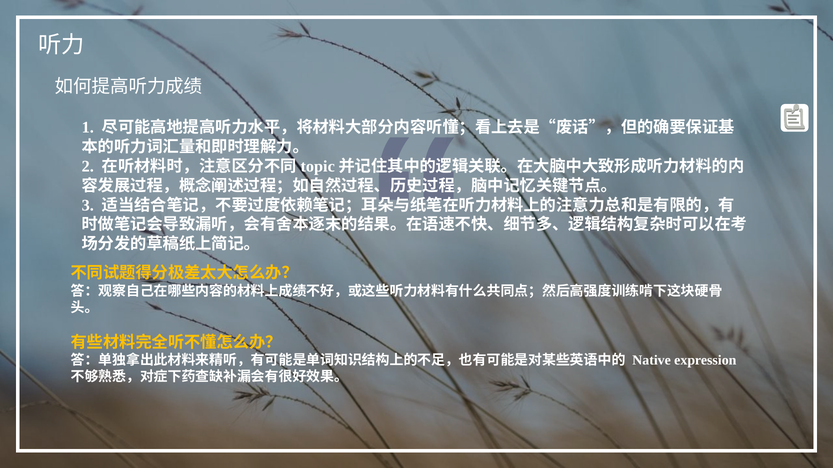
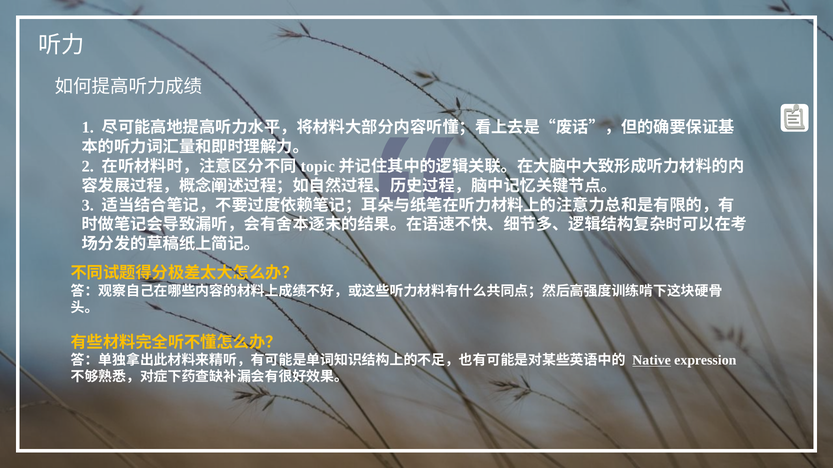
Native underline: none -> present (652, 361)
